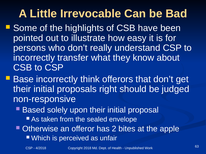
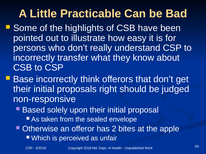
Irrevocable: Irrevocable -> Practicable (91, 14)
